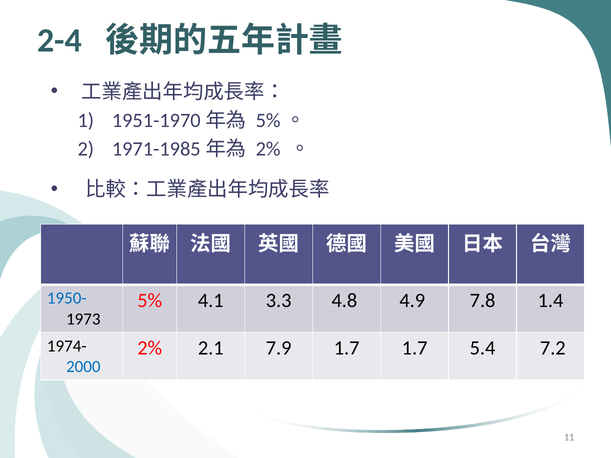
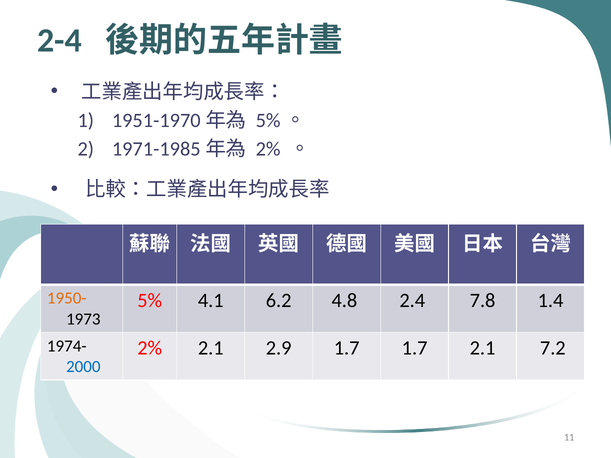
1950- colour: blue -> orange (67, 298)
3.3: 3.3 -> 6.2 (279, 301)
4.9: 4.9 -> 2.4 (412, 301)
7.9: 7.9 -> 2.9 (279, 348)
1.7 5.4: 5.4 -> 2.1 (483, 348)
